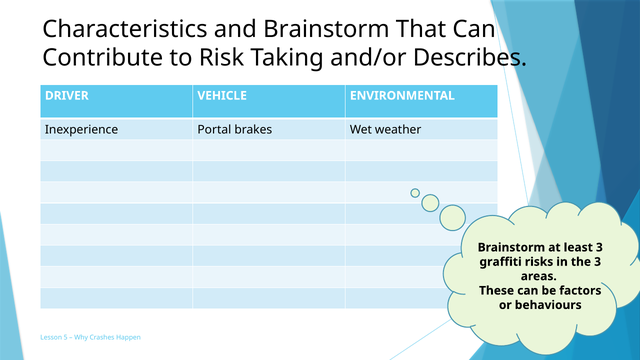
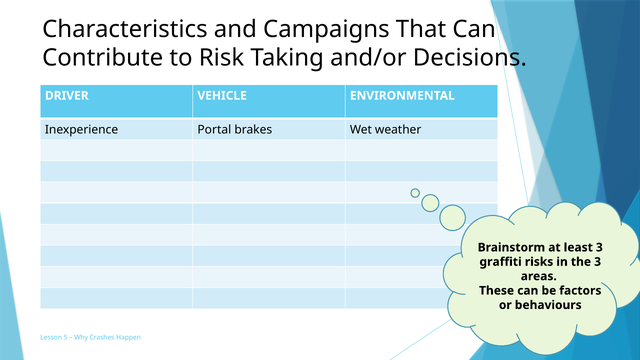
and Brainstorm: Brainstorm -> Campaigns (326, 29)
Describes: Describes -> Decisions (470, 58)
